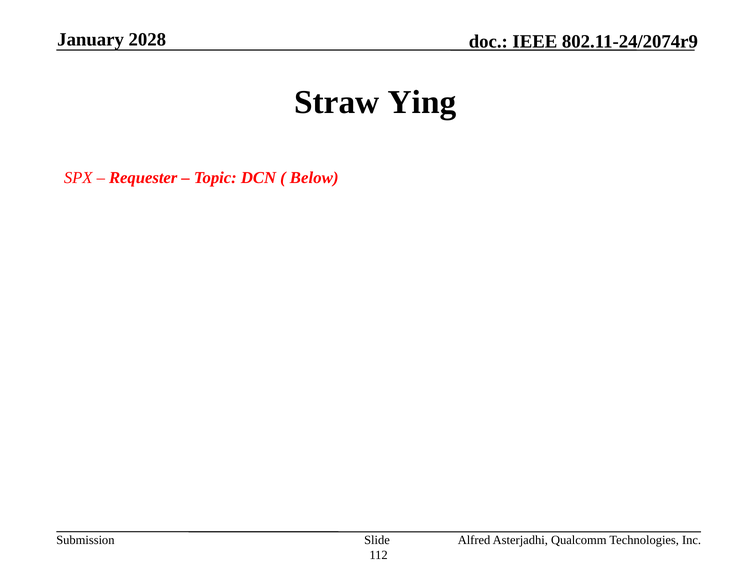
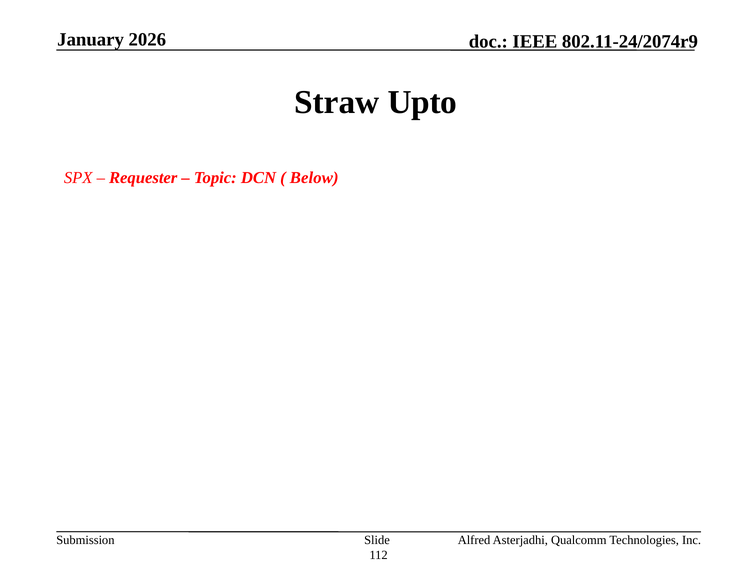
2028: 2028 -> 2026 (147, 40)
Ying: Ying -> Upto (422, 102)
